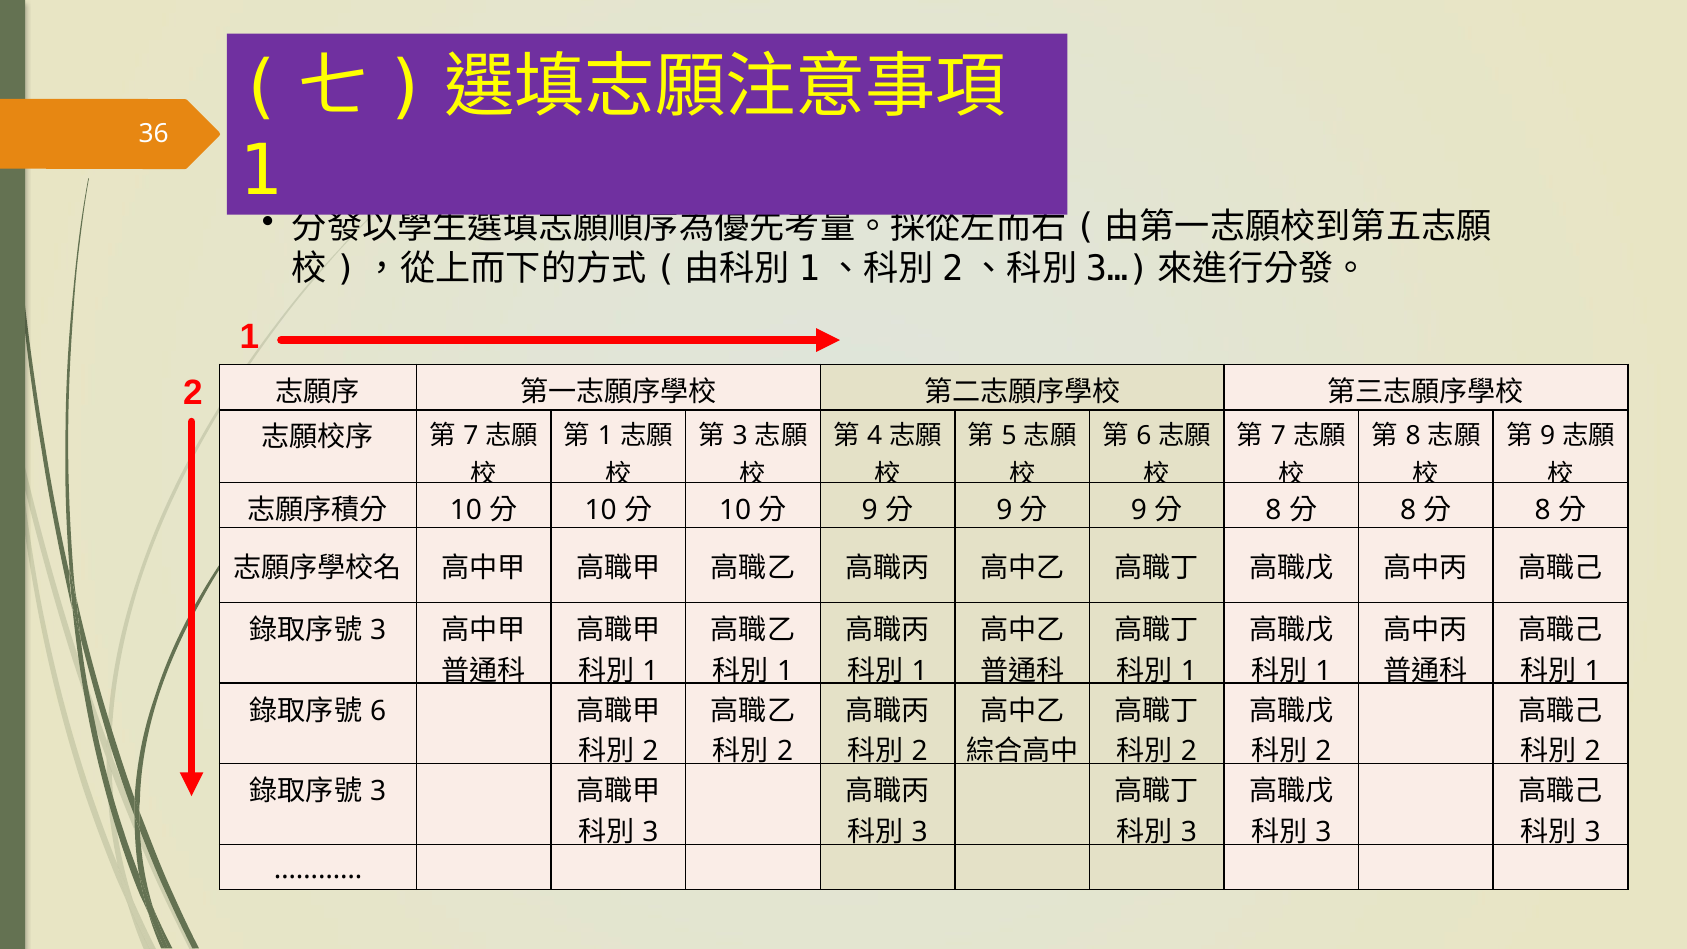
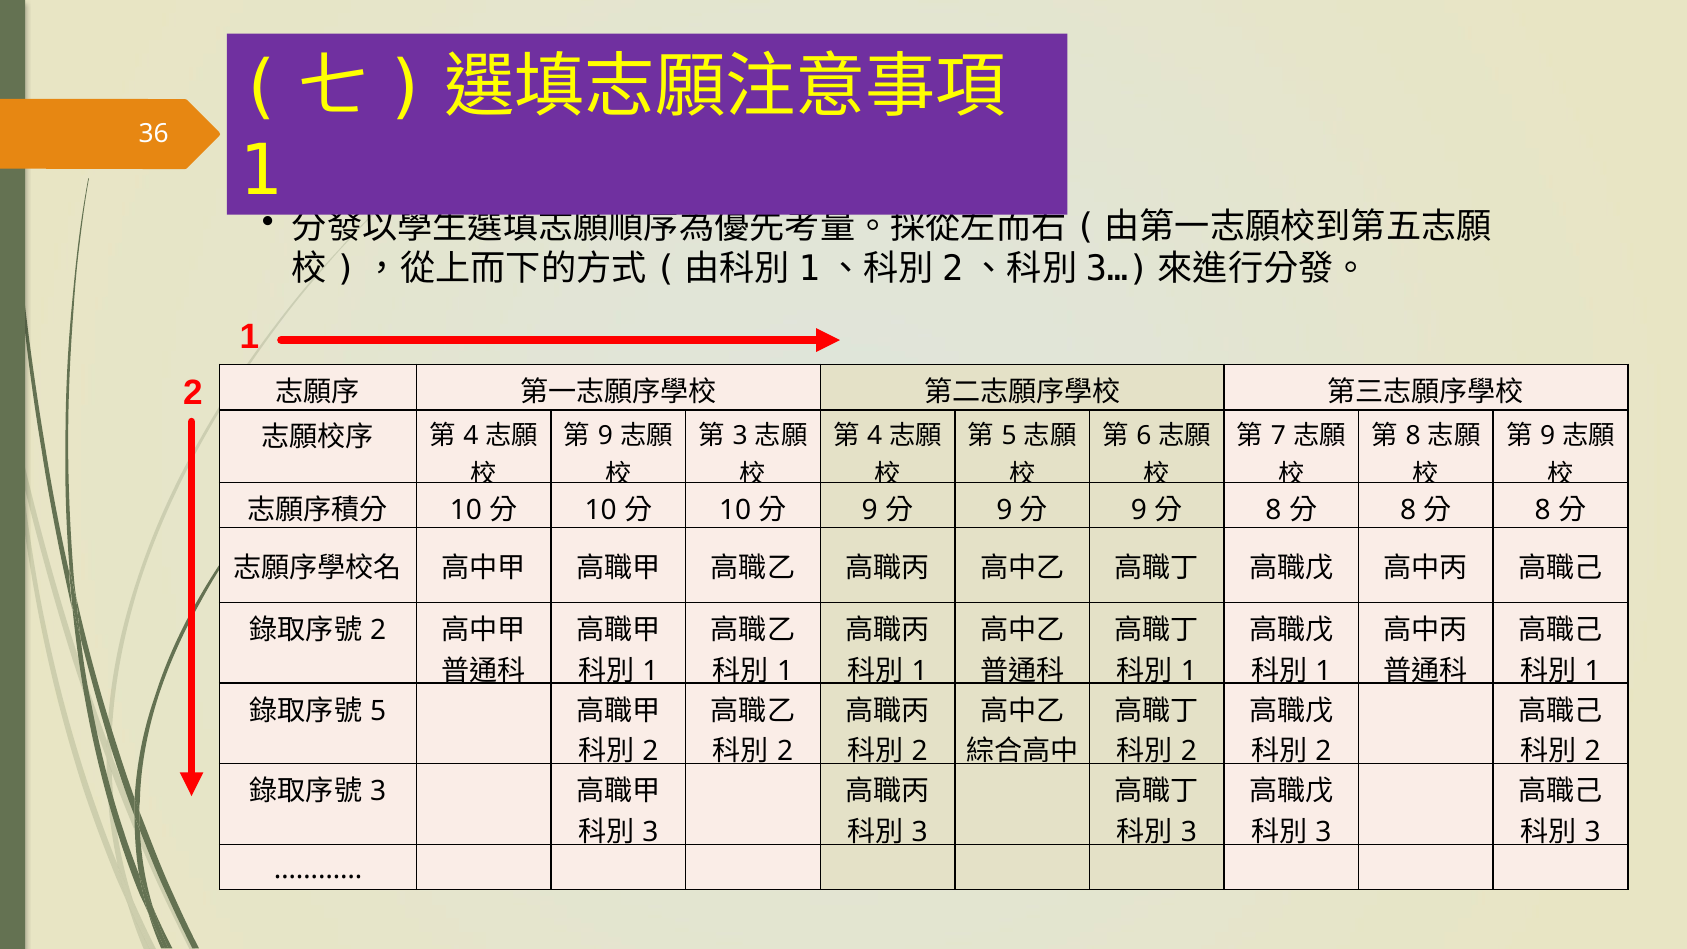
1: 1 -> 9 (605, 436)
7: 7 -> 4 (471, 436)
3: 3 -> 2 (378, 630)
6: 6 -> 5 (378, 711)
